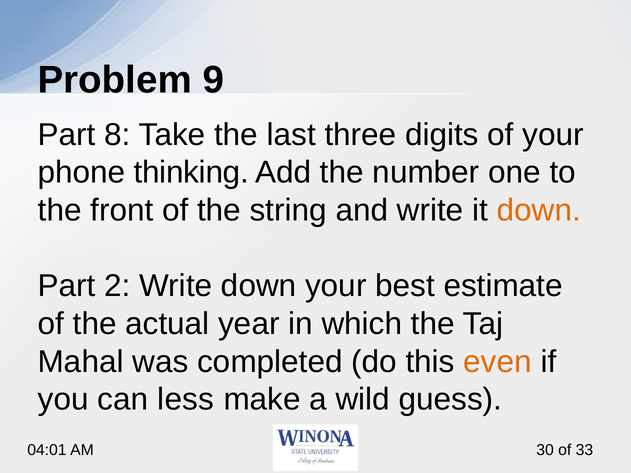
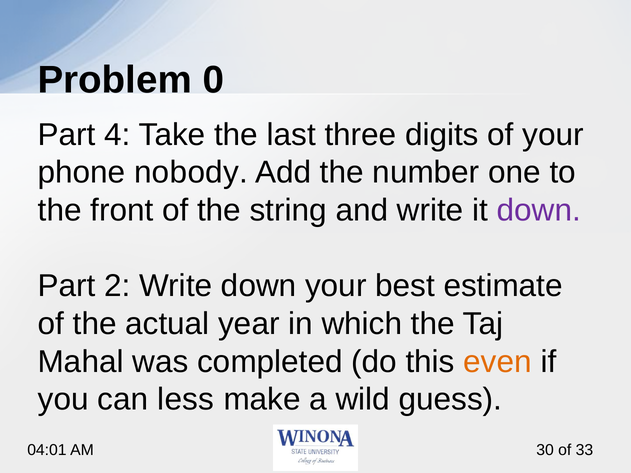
9: 9 -> 0 (213, 80)
8: 8 -> 4 (117, 135)
thinking: thinking -> nobody (191, 173)
down colour: orange -> purple (539, 210)
